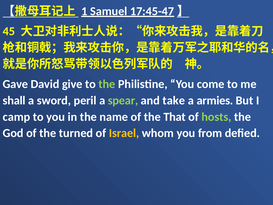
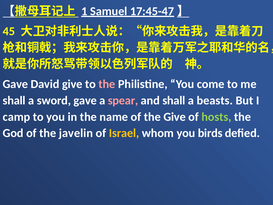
the colour: light green -> pink (107, 84)
sword peril: peril -> gave (85, 100)
spear colour: light green -> pink (123, 100)
and take: take -> shall (174, 100)
armies: armies -> beasts (215, 100)
the That: That -> Give (175, 117)
turned: turned -> javelin (76, 133)
from: from -> birds (210, 133)
